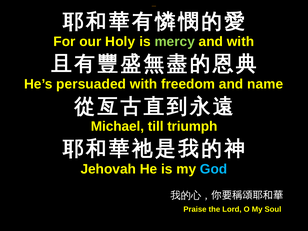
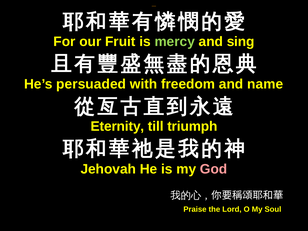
Holy: Holy -> Fruit (120, 41)
and with: with -> sing (241, 41)
Michael: Michael -> Eternity (117, 126)
God colour: light blue -> pink (214, 169)
